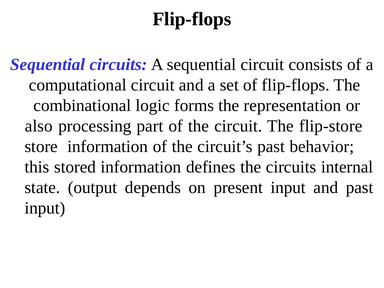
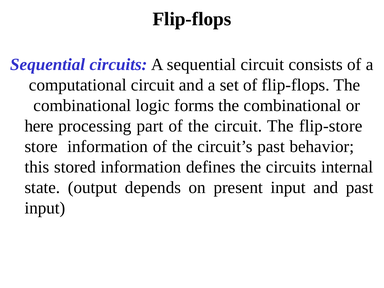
forms the representation: representation -> combinational (293, 106)
also: also -> here (39, 126)
